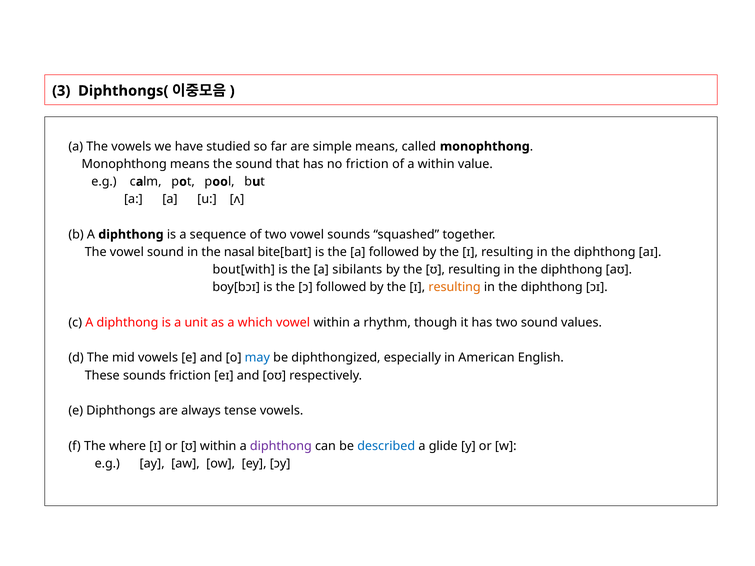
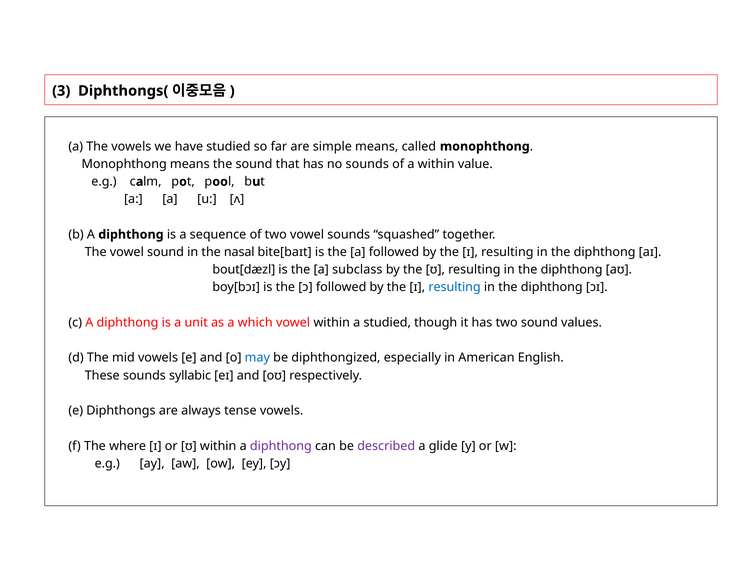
no friction: friction -> sounds (367, 164)
bout[with: bout[with -> bout[dæzl (244, 270)
sibilants: sibilants -> subclass (357, 270)
resulting colour: orange -> blue (455, 287)
a rhythm: rhythm -> studied (387, 323)
sounds friction: friction -> syllabic (190, 376)
described colour: blue -> purple (386, 446)
